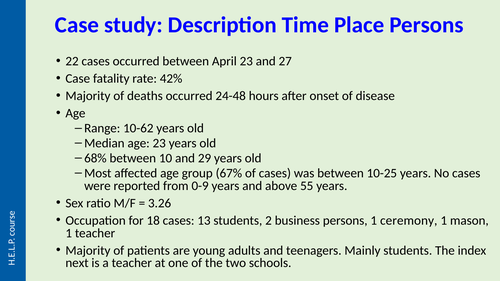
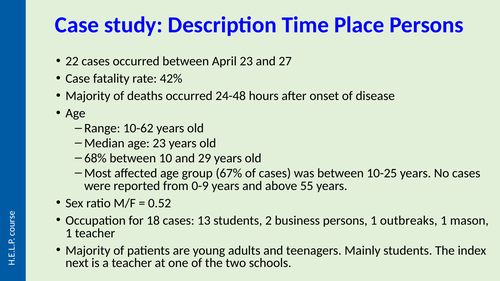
3.26: 3.26 -> 0.52 (160, 203)
ceremony: ceremony -> outbreaks (409, 221)
